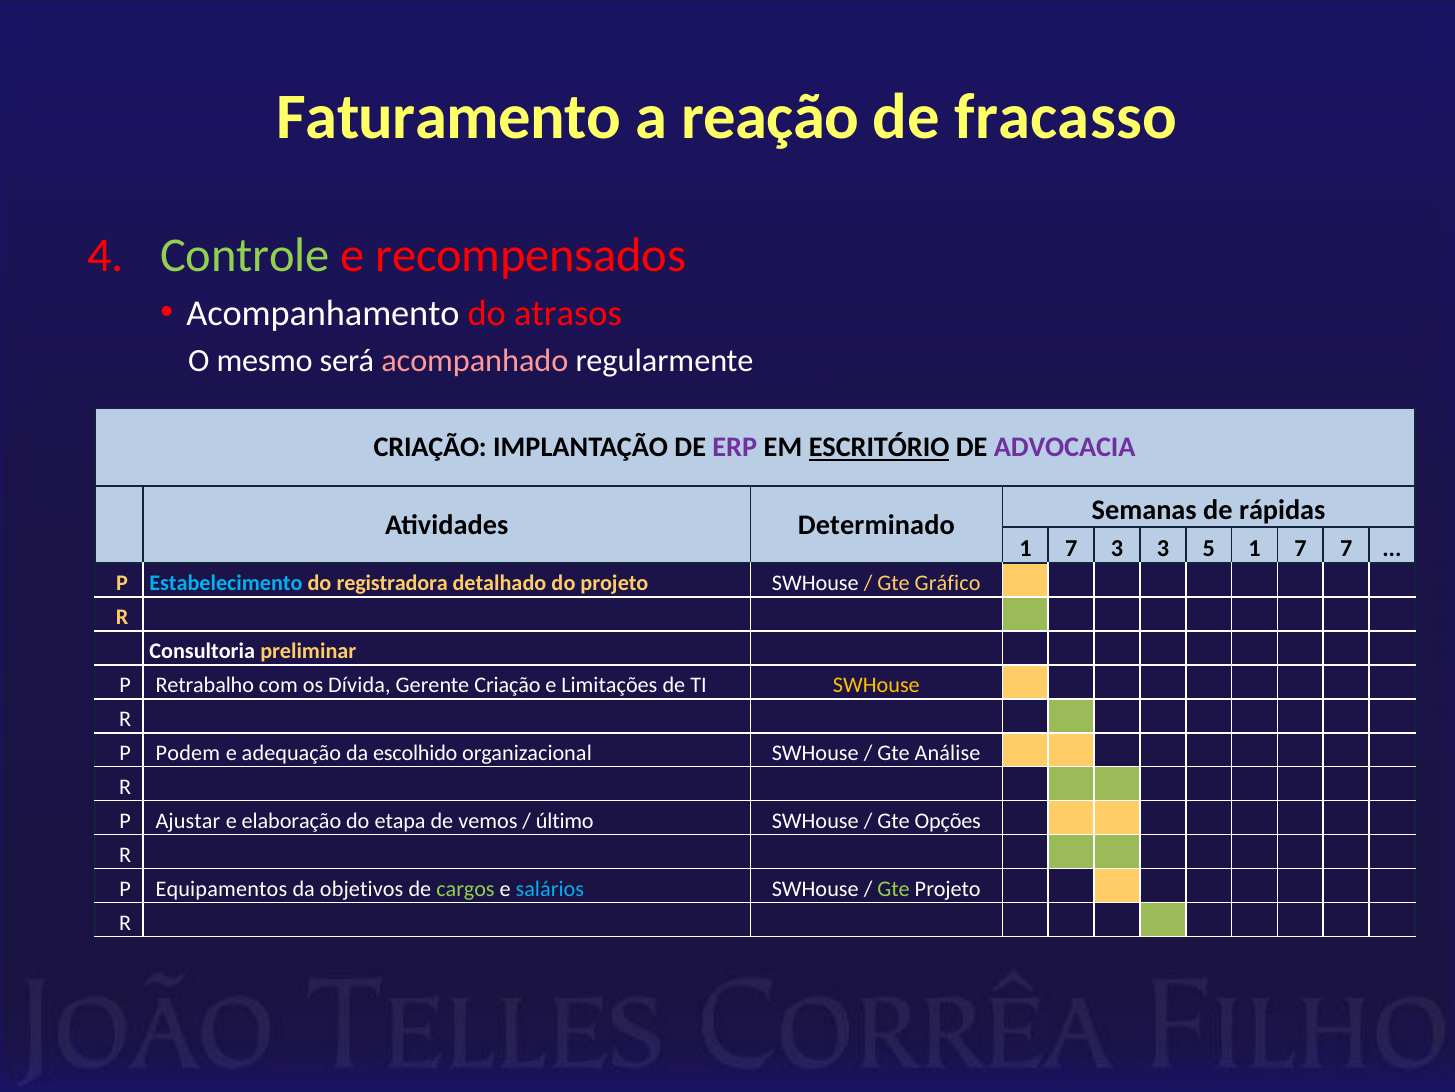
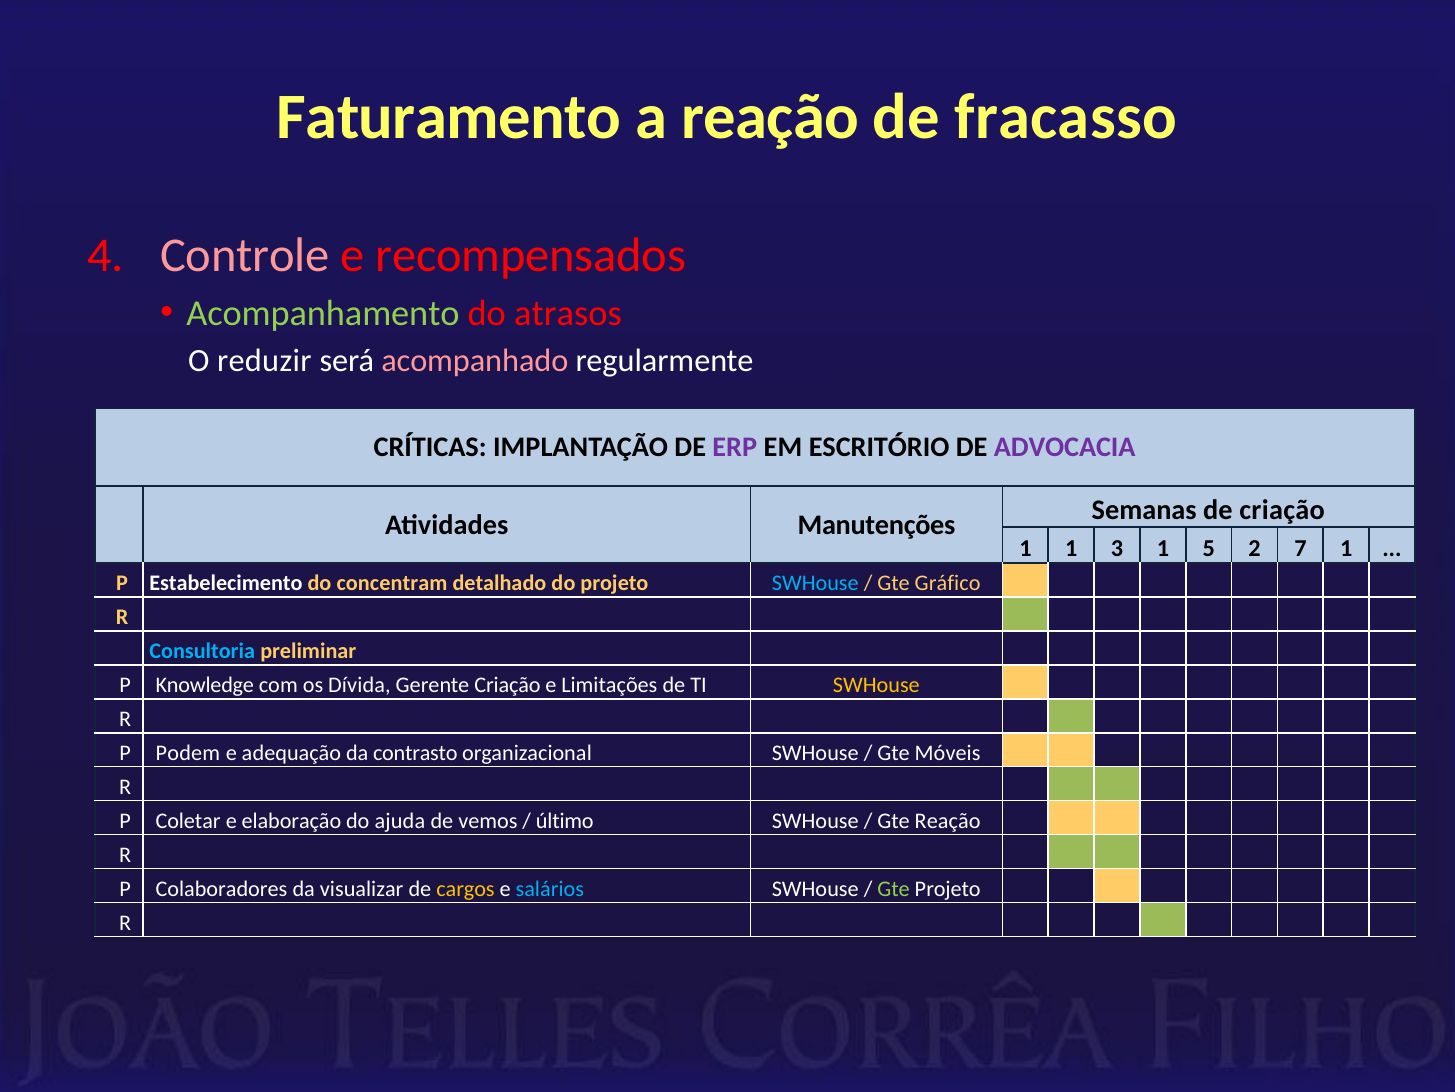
Controle colour: light green -> pink (245, 256)
Acompanhamento colour: white -> light green (323, 313)
mesmo: mesmo -> reduzir (264, 360)
CRIAÇÃO: CRIAÇÃO -> CRÍTICAS (430, 447)
ESCRITÓRIO underline: present -> none (879, 447)
de rápidas: rápidas -> criação (1282, 510)
Determinado: Determinado -> Manutenções (877, 524)
7: 7 -> 1 (1071, 548)
3 3: 3 -> 1 (1163, 548)
5 1: 1 -> 2 (1255, 548)
7 7: 7 -> 1 (1346, 548)
Estabelecimento colour: light blue -> white (226, 583)
registradora: registradora -> concentram (392, 583)
SWHouse colour: white -> light blue (815, 583)
Consultoria colour: white -> light blue (202, 651)
Retrabalho: Retrabalho -> Knowledge (205, 685)
escolhido: escolhido -> contrasto (415, 753)
Análise: Análise -> Móveis (948, 753)
Ajustar: Ajustar -> Coletar (188, 821)
etapa: etapa -> ajuda (400, 821)
Gte Opções: Opções -> Reação (948, 821)
Equipamentos: Equipamentos -> Colaboradores (221, 889)
objetivos: objetivos -> visualizar (362, 889)
cargos colour: light green -> yellow (465, 889)
